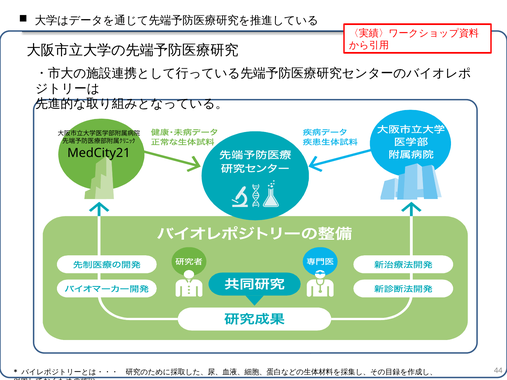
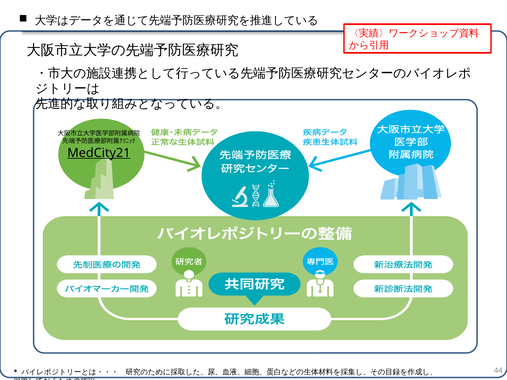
MedCity21 underline: none -> present (99, 153)
